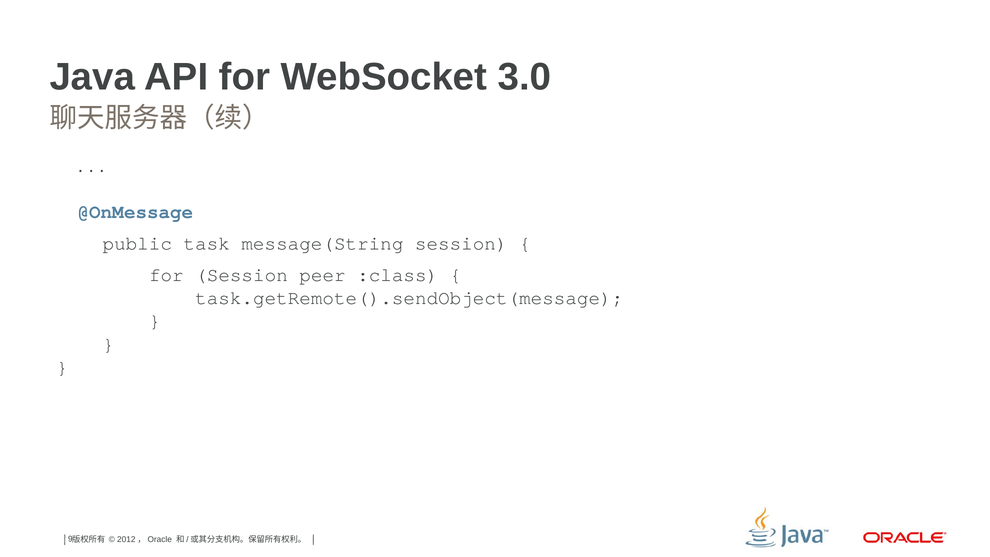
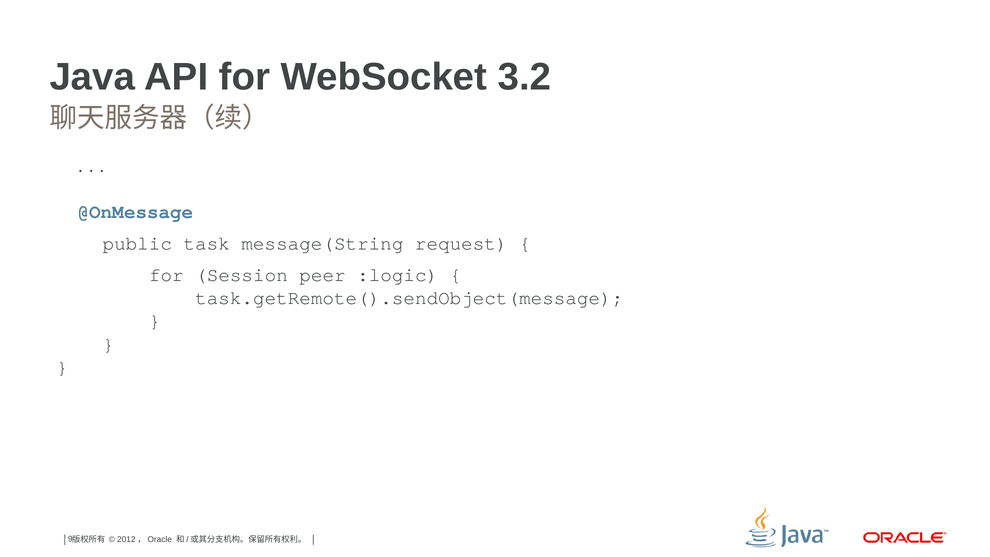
3.0: 3.0 -> 3.2 (524, 77)
message(String session: session -> request (461, 243)
:class: :class -> :logic (398, 275)
